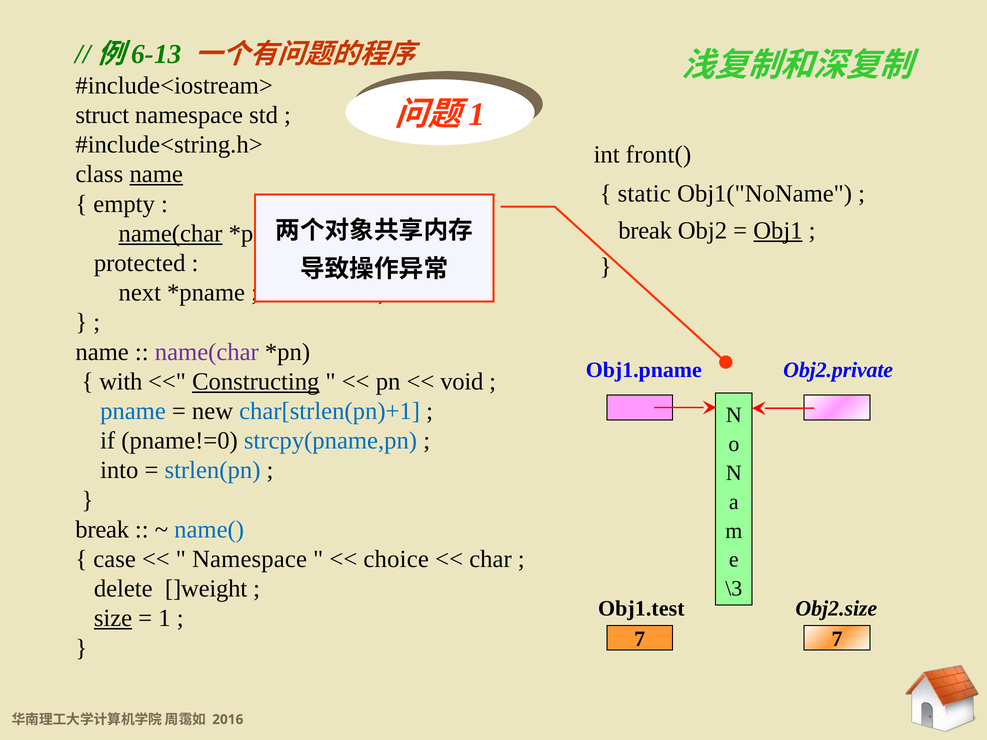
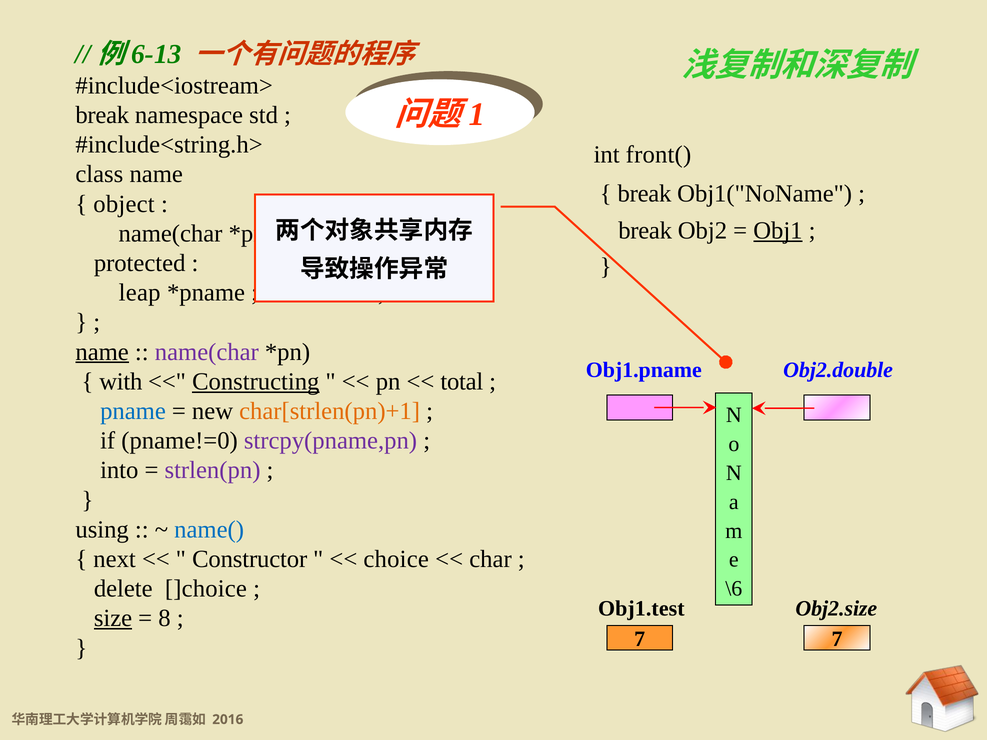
struct: struct -> break (102, 115)
name underline: present -> none (156, 174)
static: static -> break (644, 194)
empty: empty -> object (124, 204)
name(char underline: present -> none (171, 234)
next: next -> leap (140, 293)
name underline: none -> present (102, 352)
Obj2.private: Obj2.private -> Obj2.double (838, 370)
void: void -> total (462, 382)
char[strlen(pn)+1 colour: blue -> orange (330, 411)
strcpy(pname,pn colour: blue -> purple (330, 441)
strlen(pn colour: blue -> purple (213, 470)
break: break -> using (102, 530)
case: case -> next (115, 559)
Namespace: Namespace -> Constructor (250, 559)
]weight: ]weight -> ]choice (206, 589)
\3: \3 -> \6 (734, 589)
1: 1 -> 8 (164, 618)
